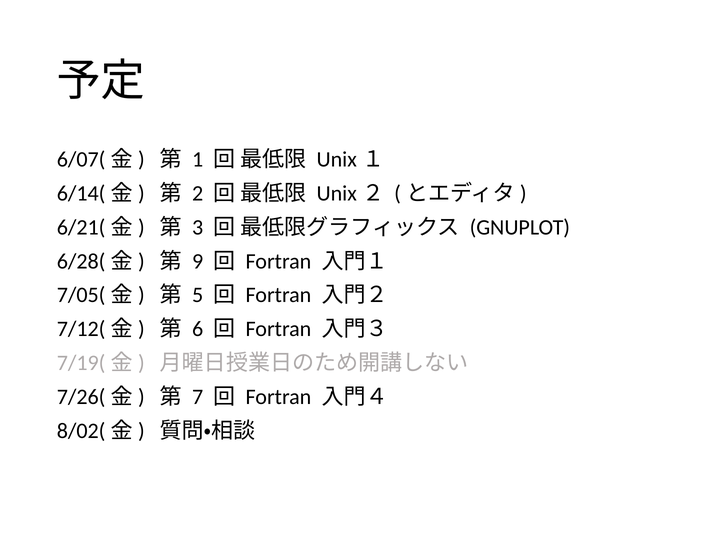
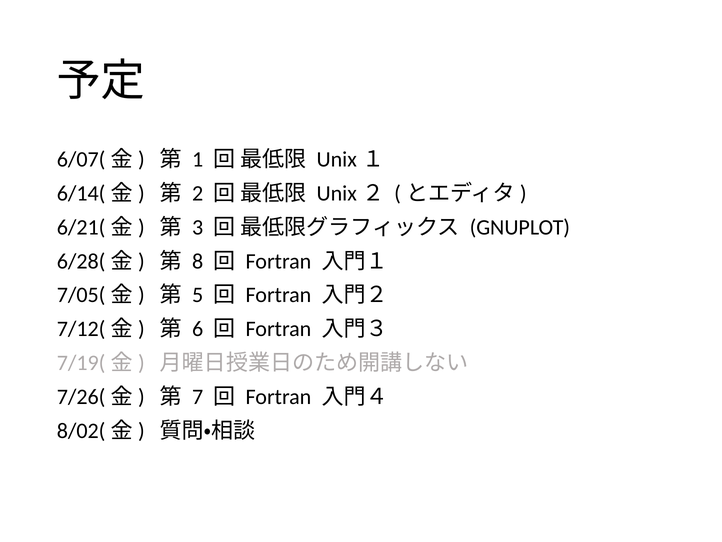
9: 9 -> 8 (198, 261)
